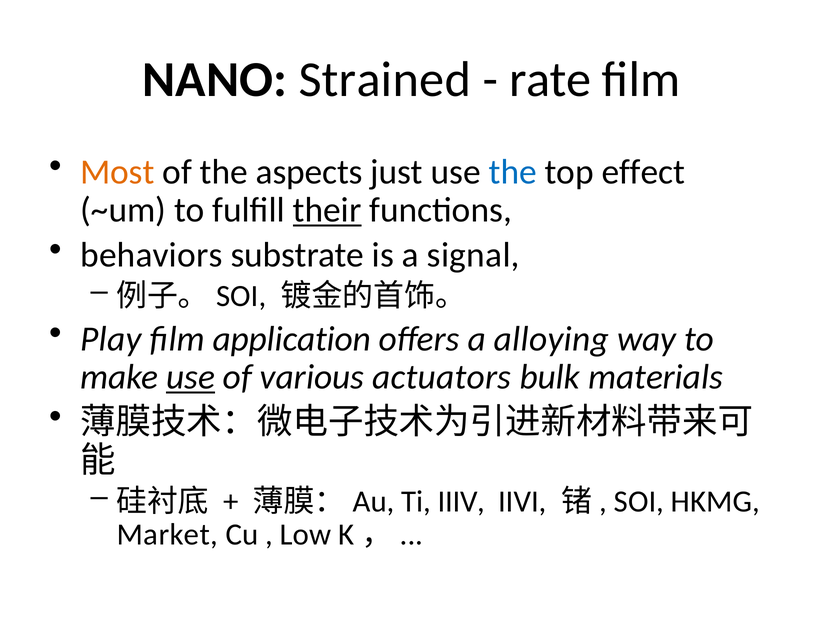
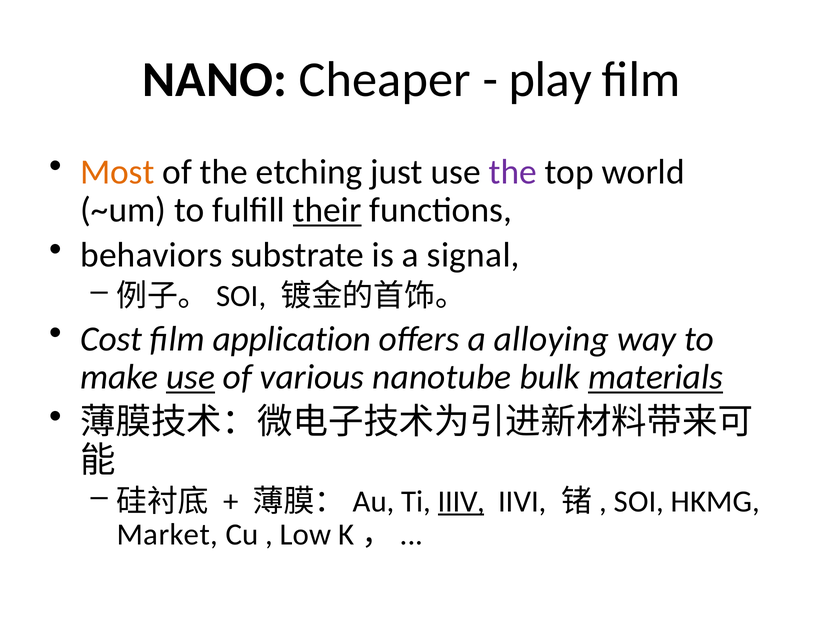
Strained: Strained -> Cheaper (385, 80)
rate: rate -> play (550, 80)
aspects: aspects -> etching (309, 172)
the colour: blue -> purple (513, 172)
effect: effect -> world (643, 172)
Play: Play -> Cost (111, 339)
actuators: actuators -> nanotube (442, 377)
materials underline: none -> present (656, 377)
IIIV underline: none -> present (461, 502)
